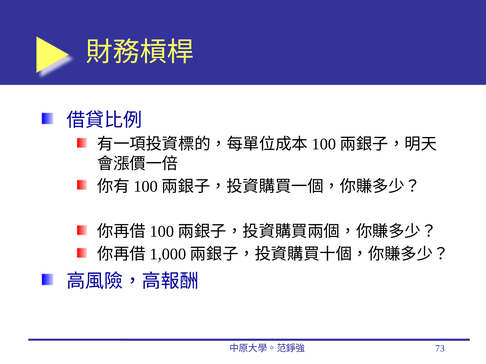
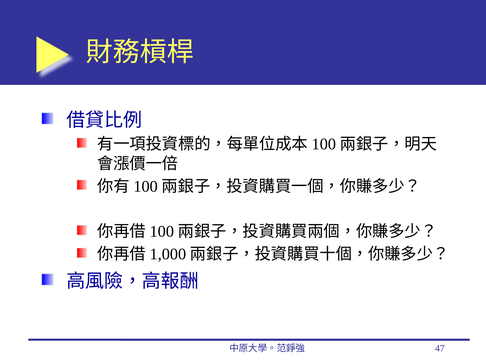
73: 73 -> 47 (440, 349)
